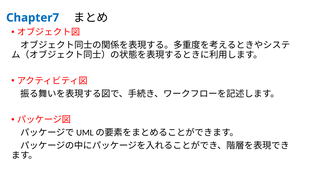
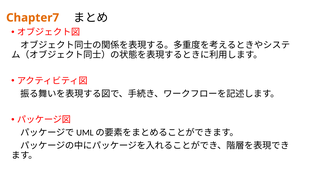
Chapter7 colour: blue -> orange (33, 18)
